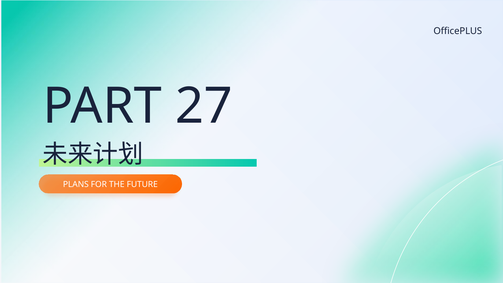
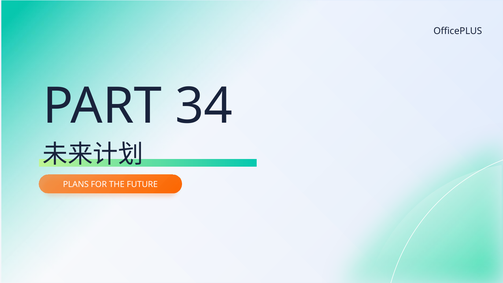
27: 27 -> 34 (204, 106)
